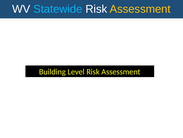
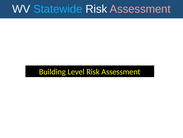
Assessment colour: yellow -> pink (140, 9)
